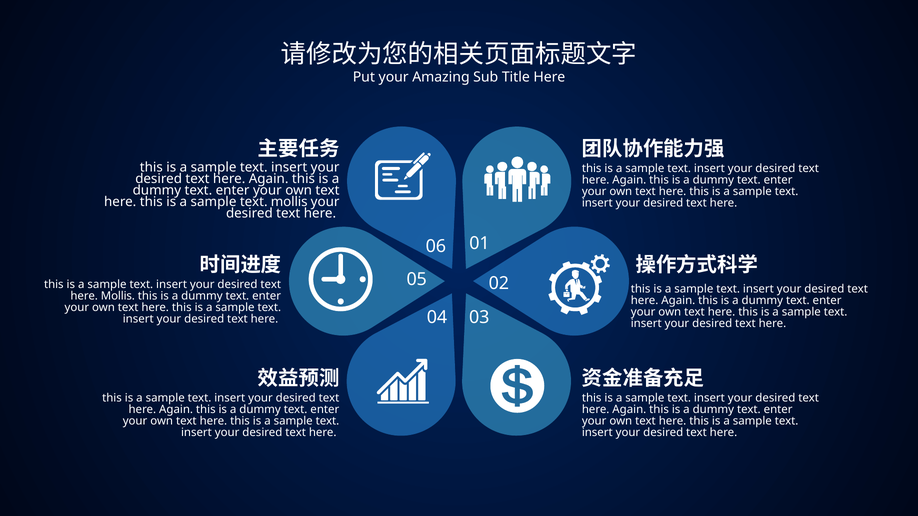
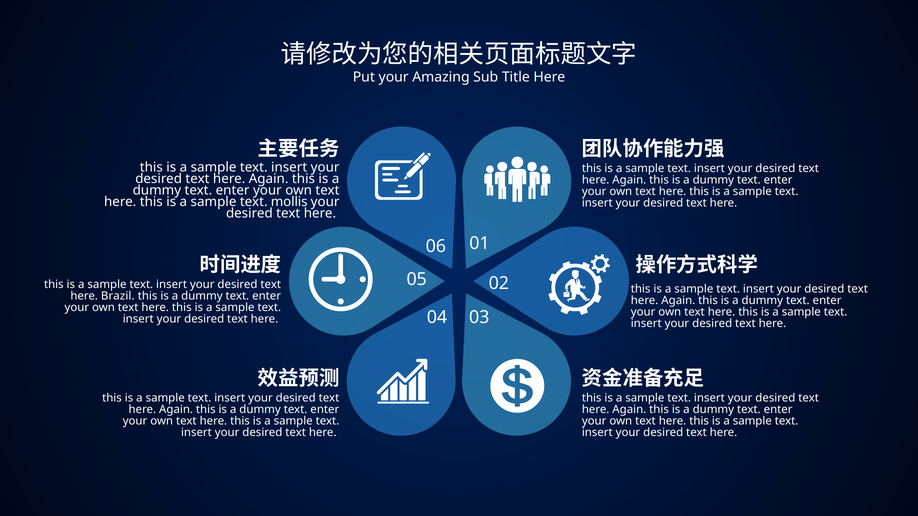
here Mollis: Mollis -> Brazil (118, 296)
